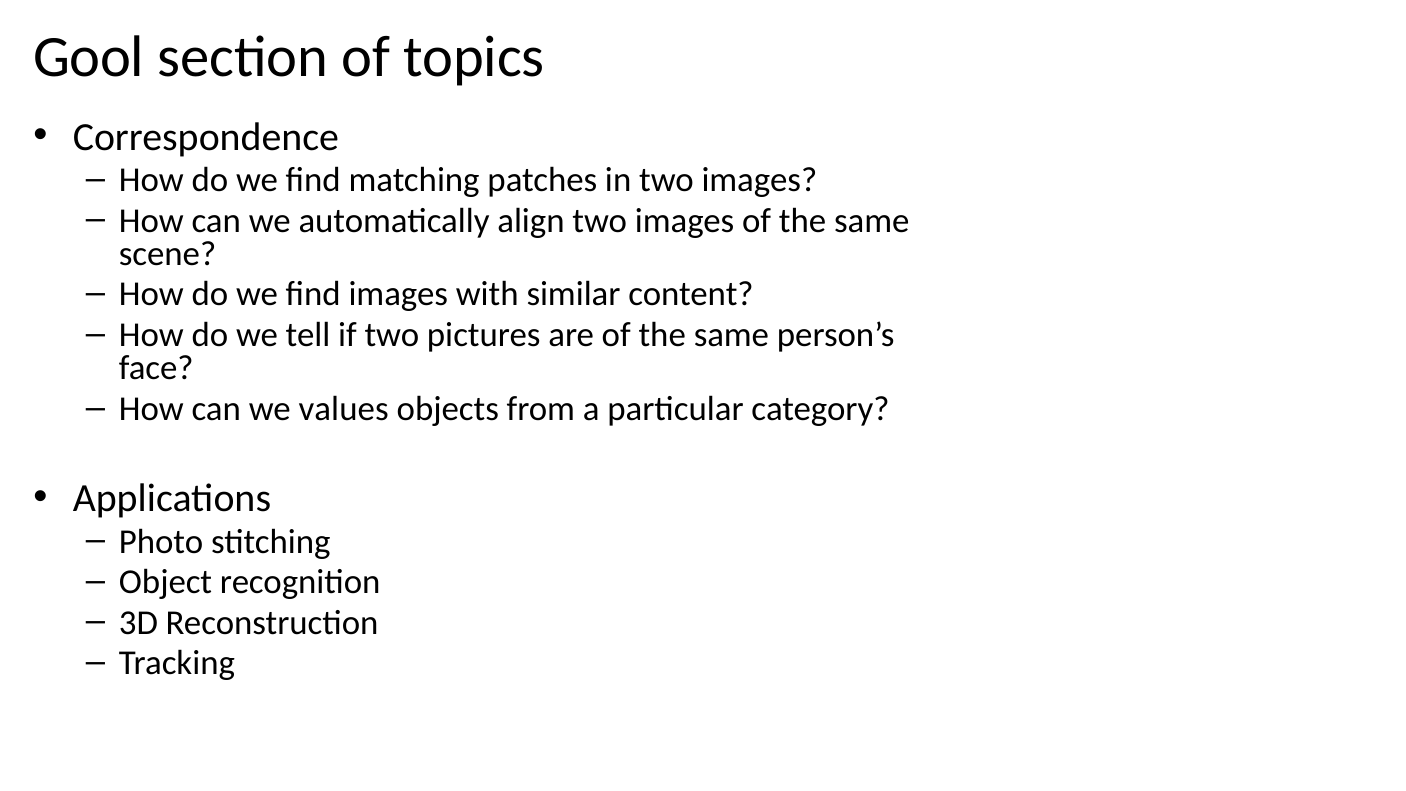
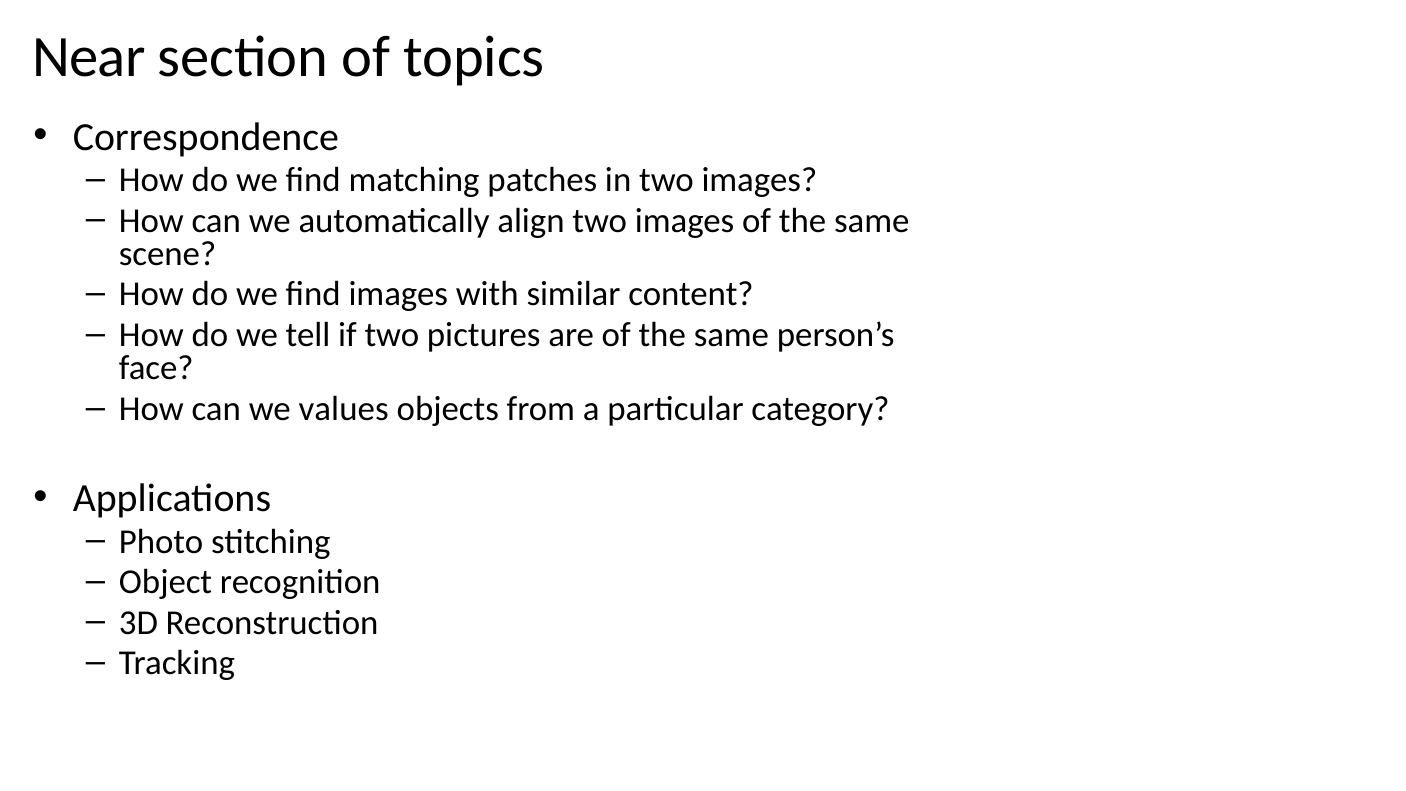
Gool: Gool -> Near (89, 57)
